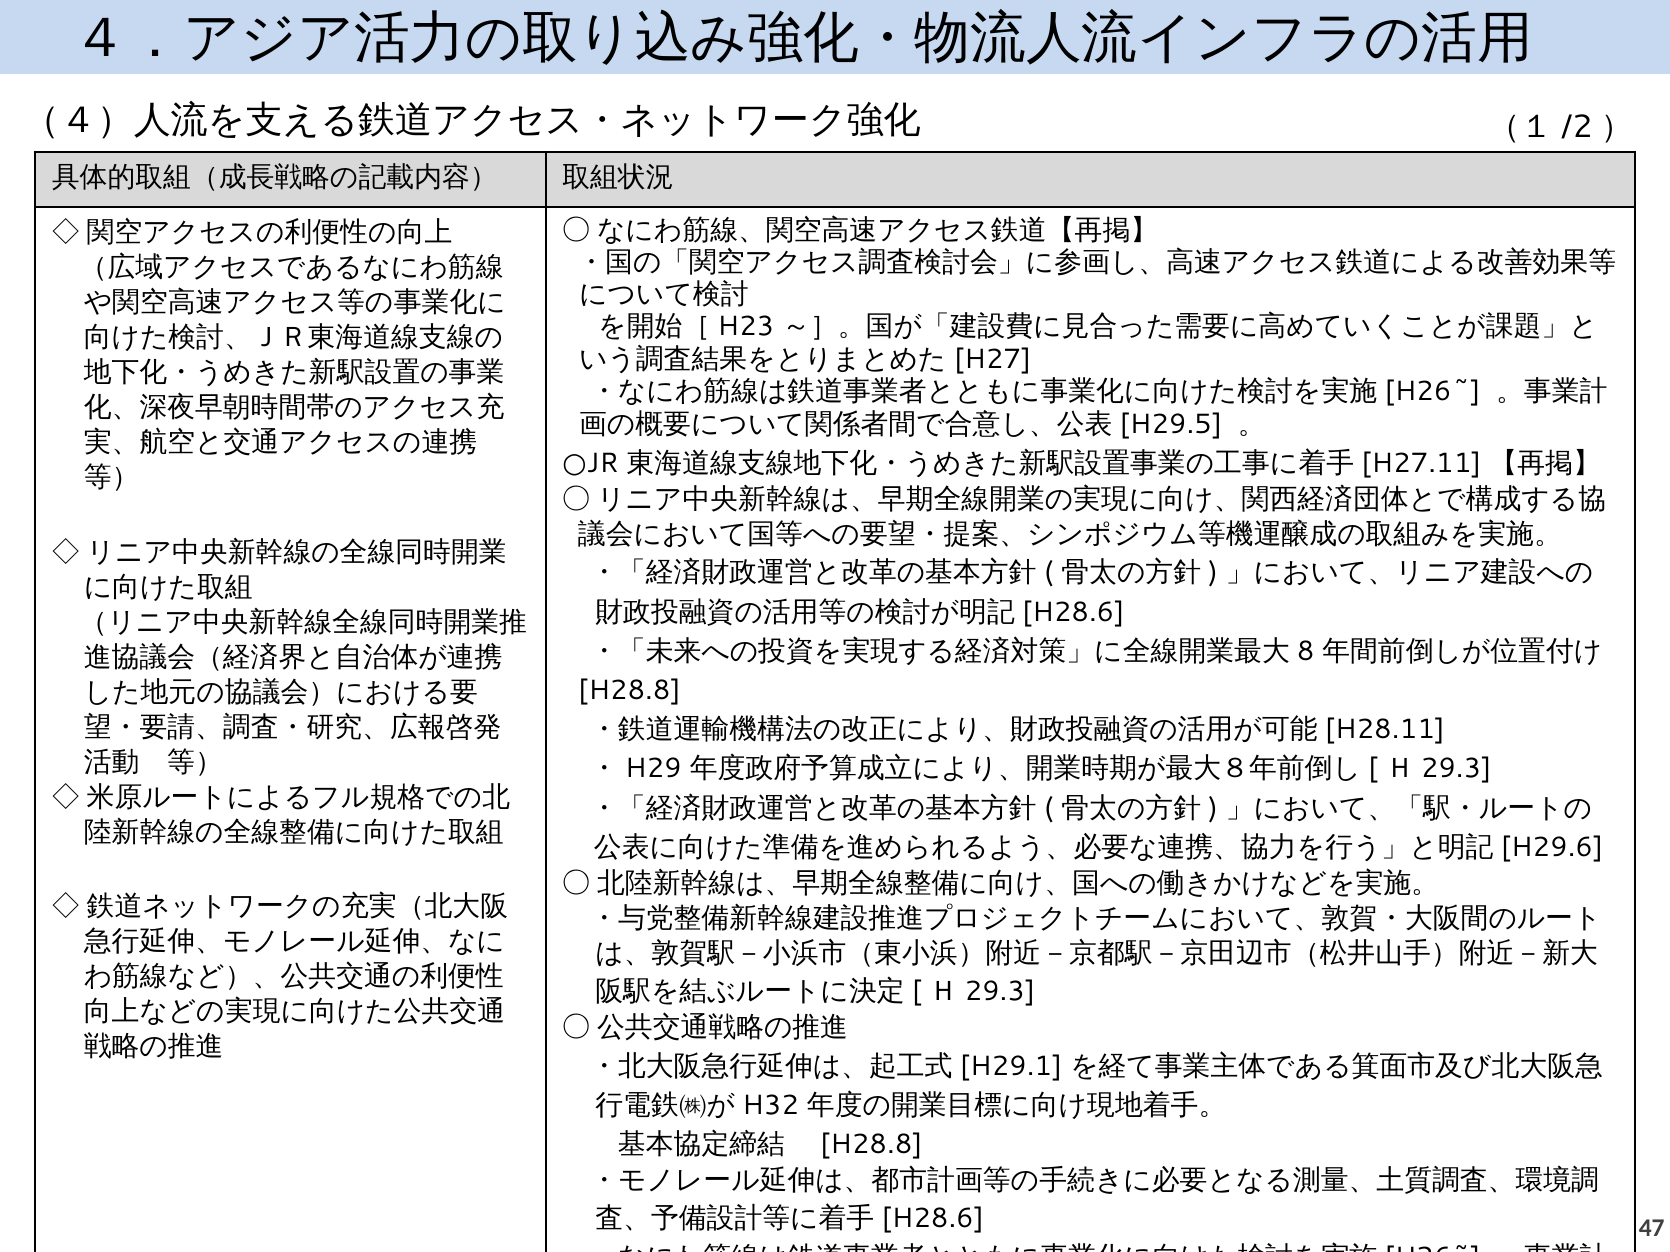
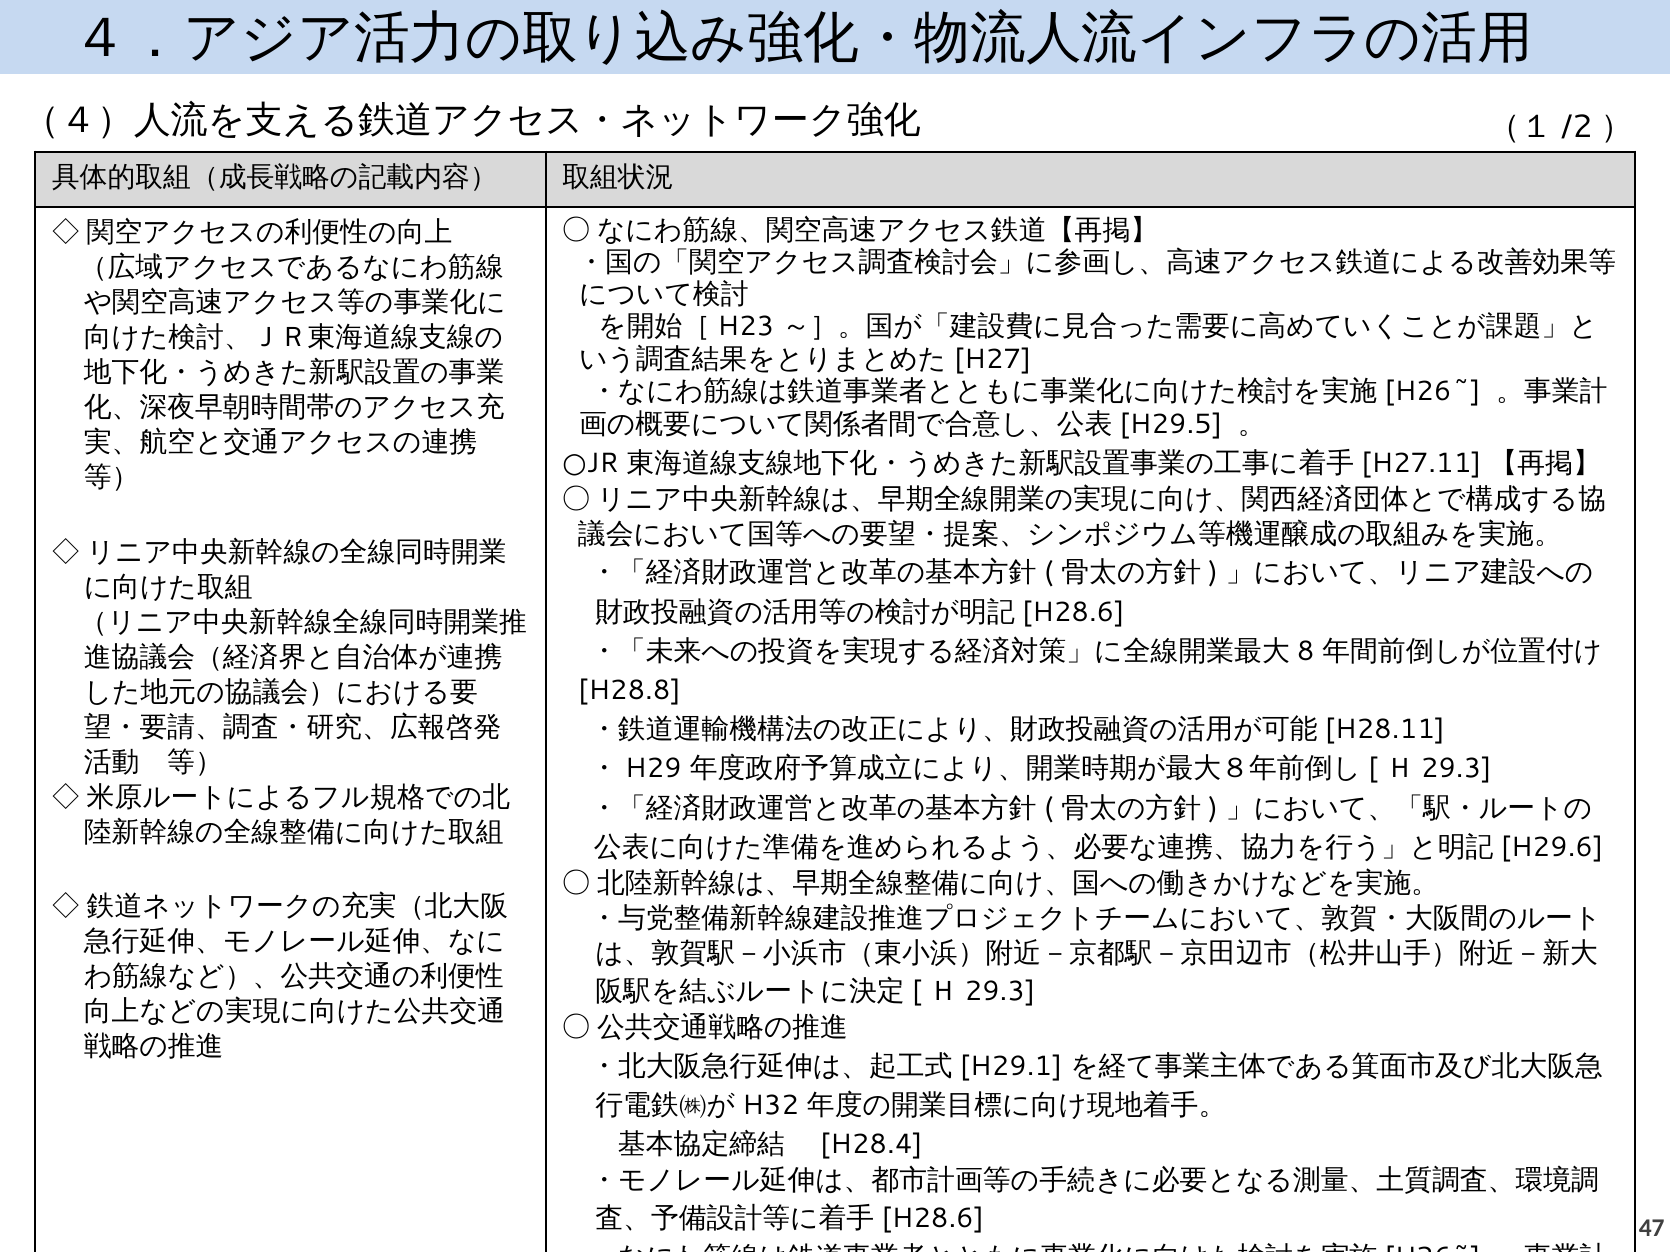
H28.8: H28.8 -> H28.4 (871, 1145)
